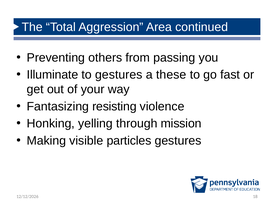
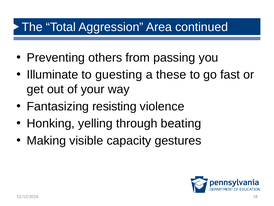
to gestures: gestures -> guesting (119, 75)
mission: mission -> beating (181, 123)
particles: particles -> capacity (129, 140)
